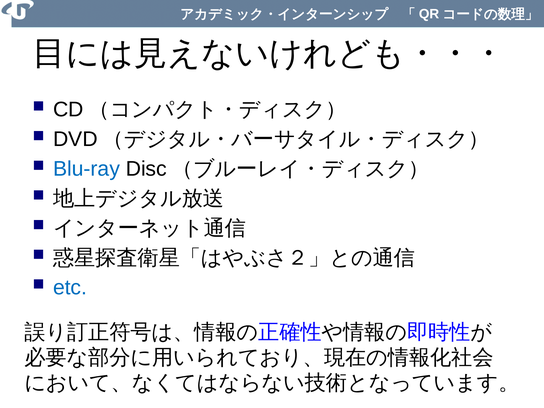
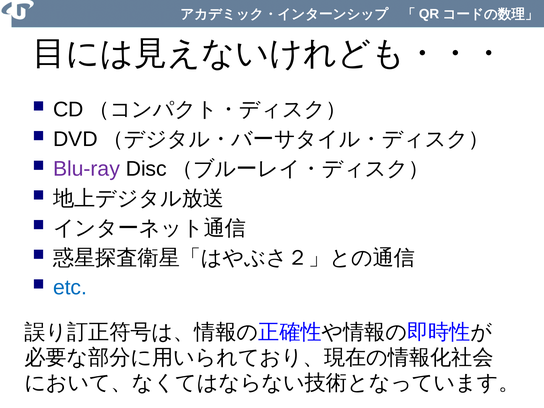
Blu-ray colour: blue -> purple (86, 169)
